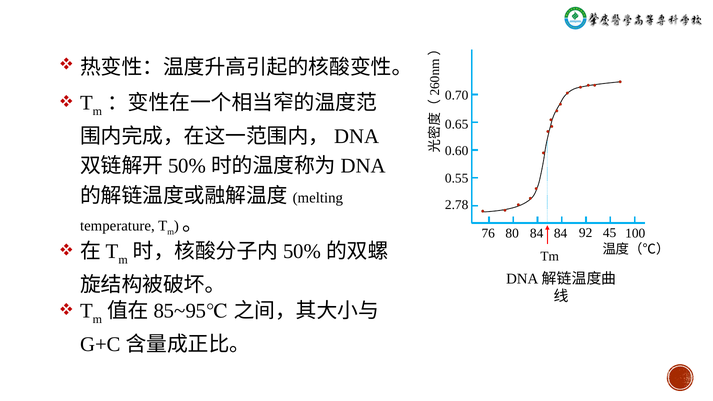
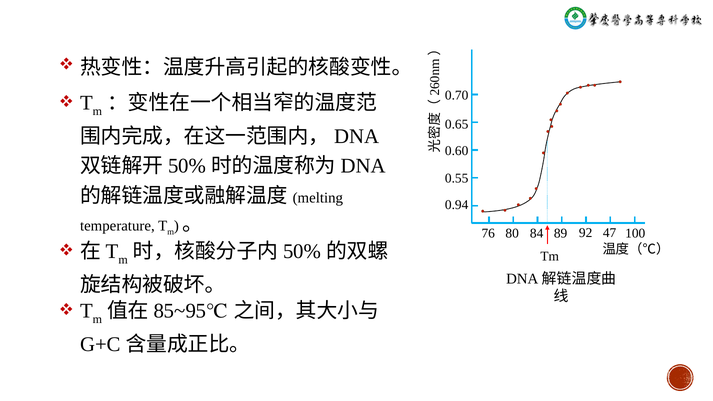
2.78: 2.78 -> 0.94 (457, 205)
84 84: 84 -> 89 (561, 233)
45: 45 -> 47 (610, 233)
